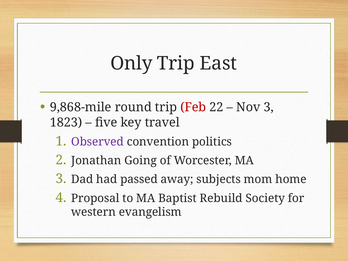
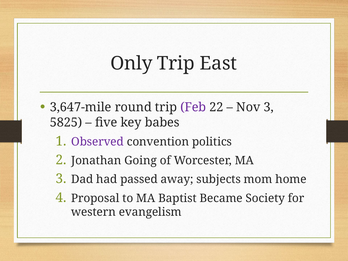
9,868-mile: 9,868-mile -> 3,647-mile (81, 107)
Feb colour: red -> purple (193, 107)
1823: 1823 -> 5825 (66, 122)
travel: travel -> babes (162, 122)
Rebuild: Rebuild -> Became (221, 198)
